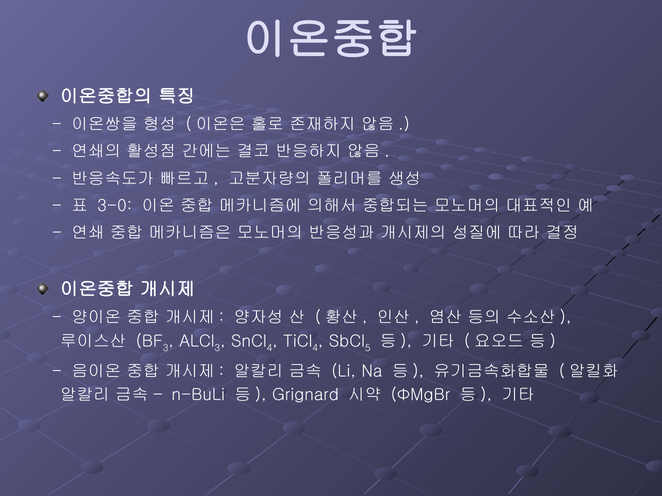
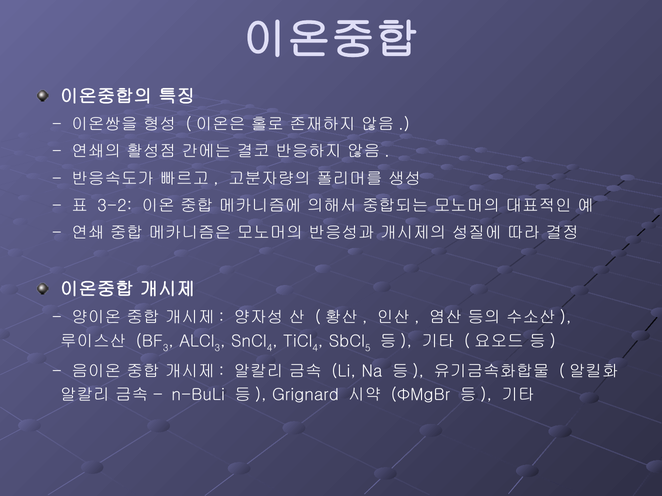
3-0: 3-0 -> 3-2 (115, 206)
